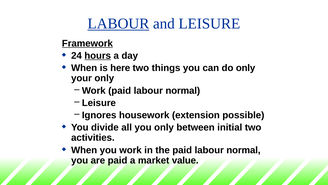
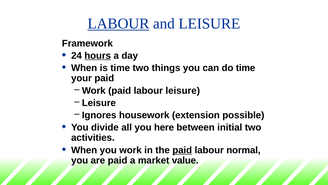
Framework underline: present -> none (87, 43)
is here: here -> time (120, 68)
do only: only -> time (246, 68)
your only: only -> paid (104, 78)
Work paid labour normal: normal -> leisure (183, 90)
you only: only -> here (164, 127)
paid underline: none -> present (182, 150)
